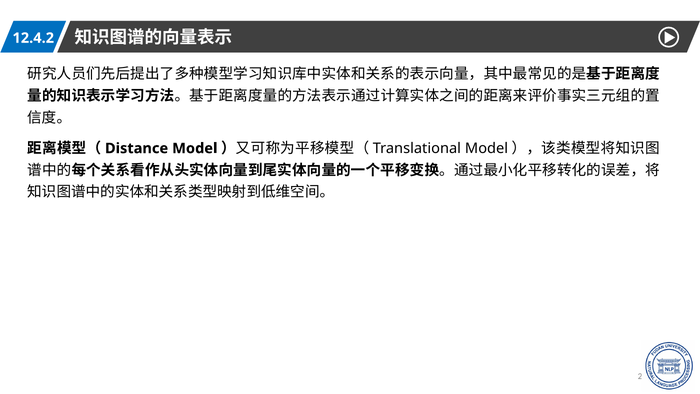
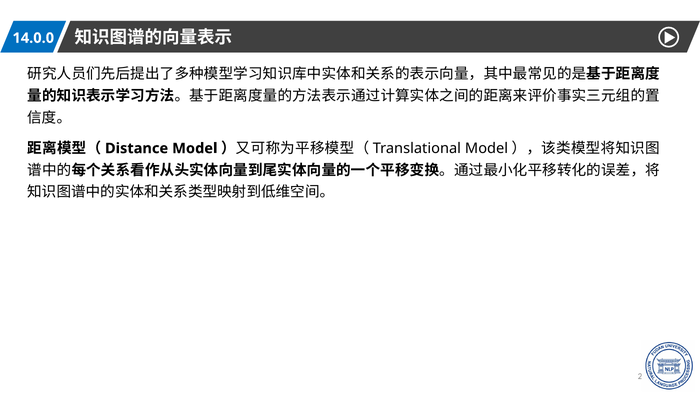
12.4.2: 12.4.2 -> 14.0.0 (33, 38)
